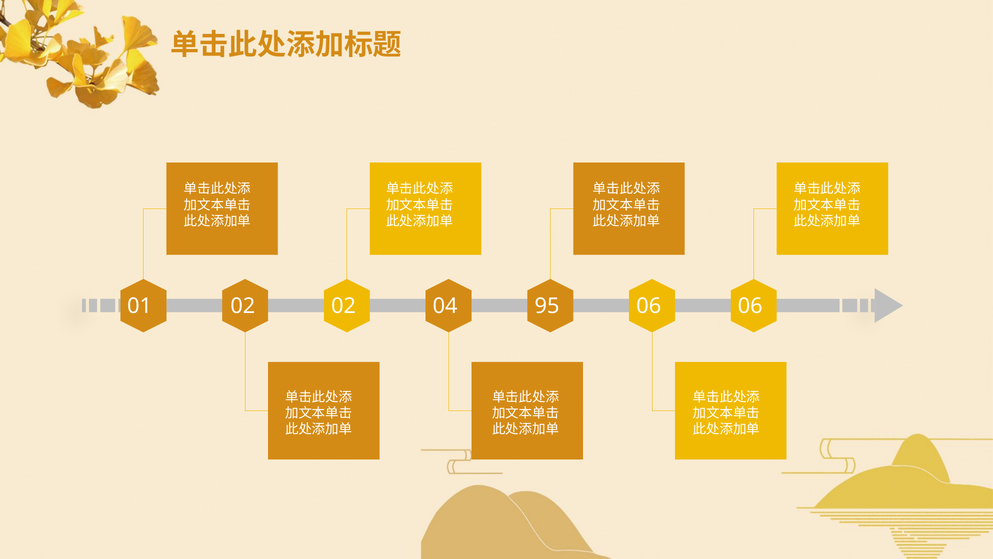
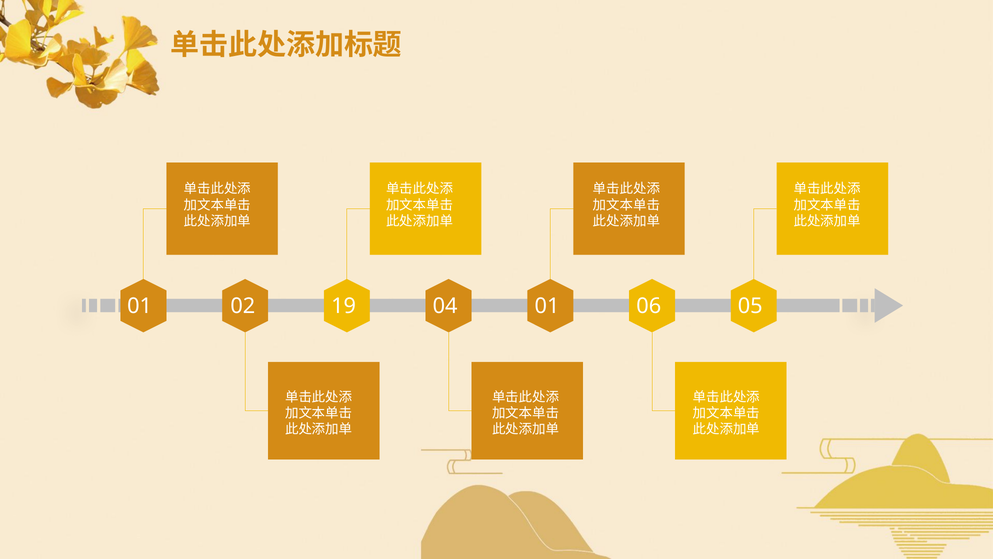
02 02: 02 -> 19 (344, 306)
04 95: 95 -> 01 (547, 306)
06 06: 06 -> 05 (750, 306)
